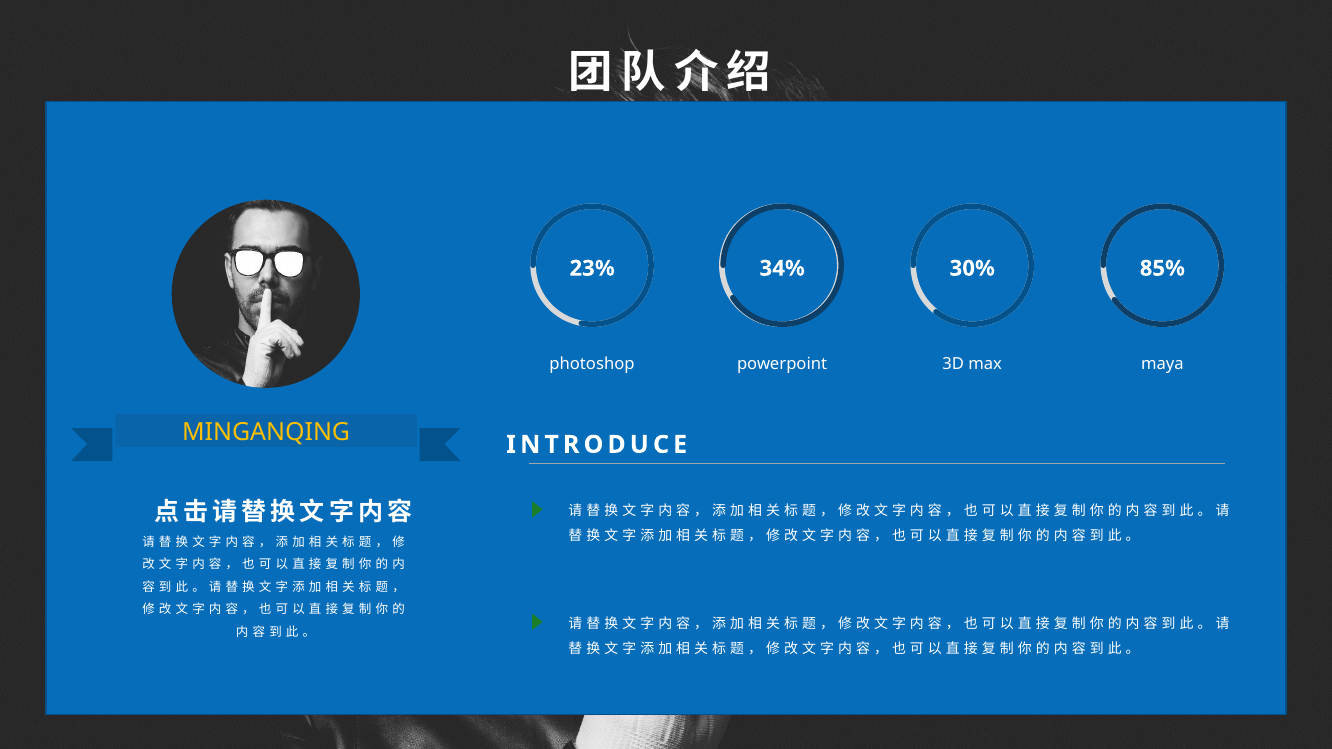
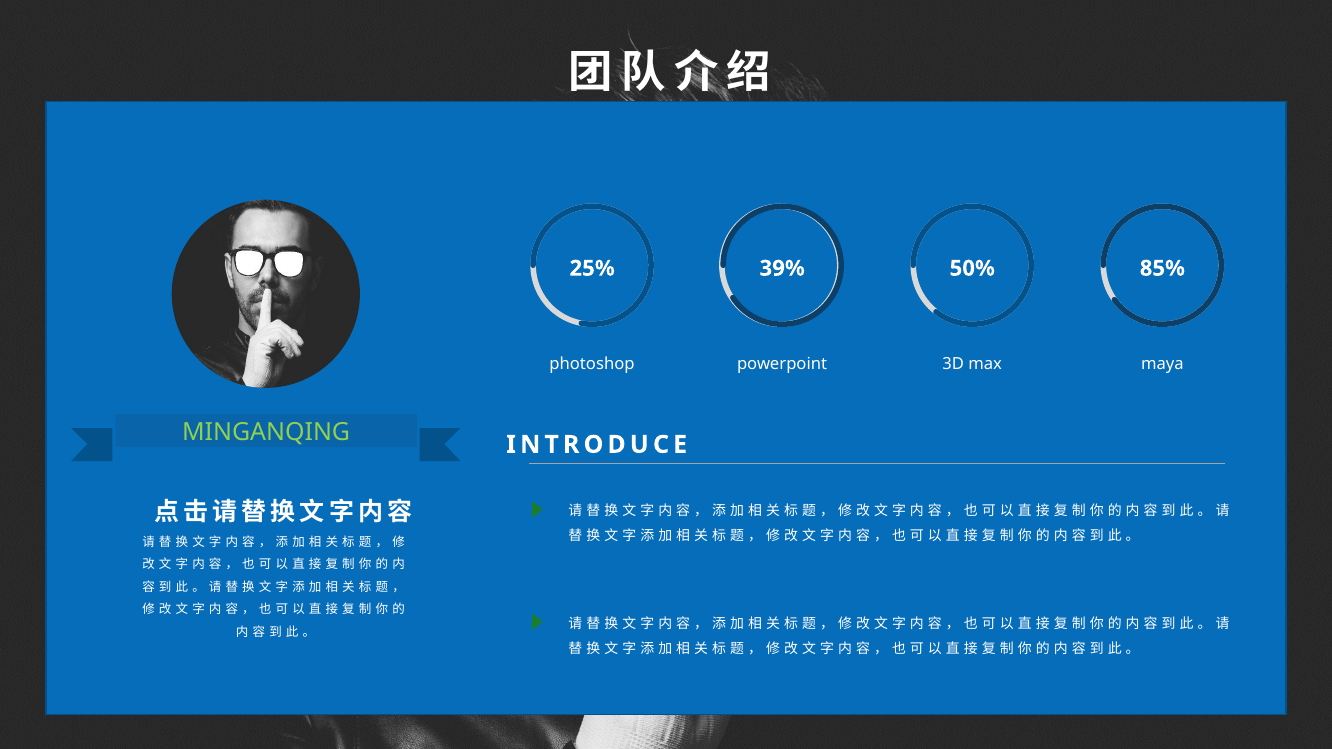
23%: 23% -> 25% (592, 268)
34%: 34% -> 39% (782, 268)
30%: 30% -> 50% (972, 268)
MINGANQING colour: yellow -> light green (266, 432)
